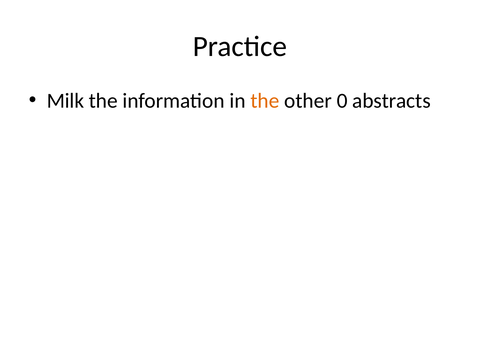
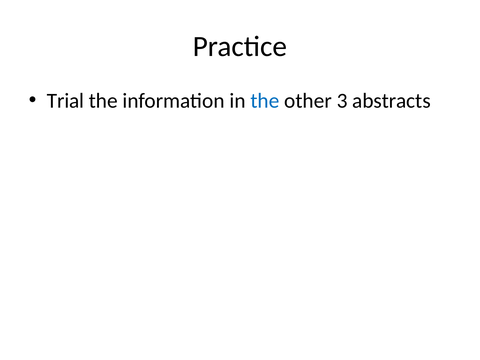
Milk: Milk -> Trial (65, 101)
the colour: orange -> blue (265, 101)
0: 0 -> 3 (342, 101)
